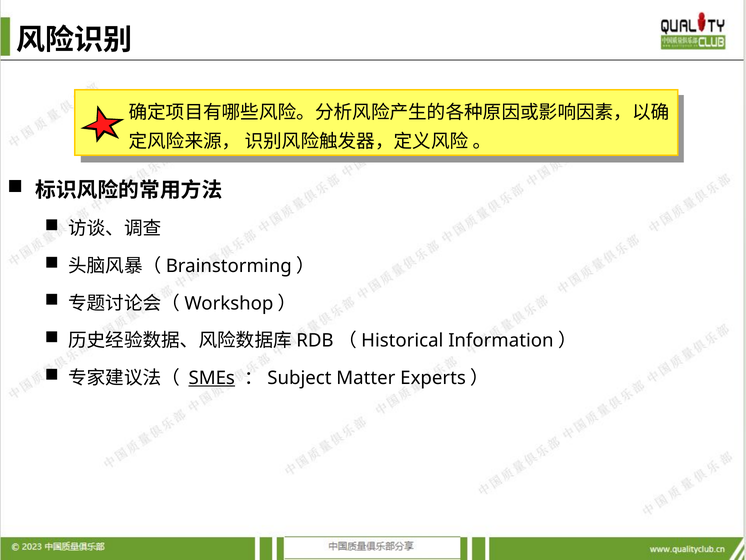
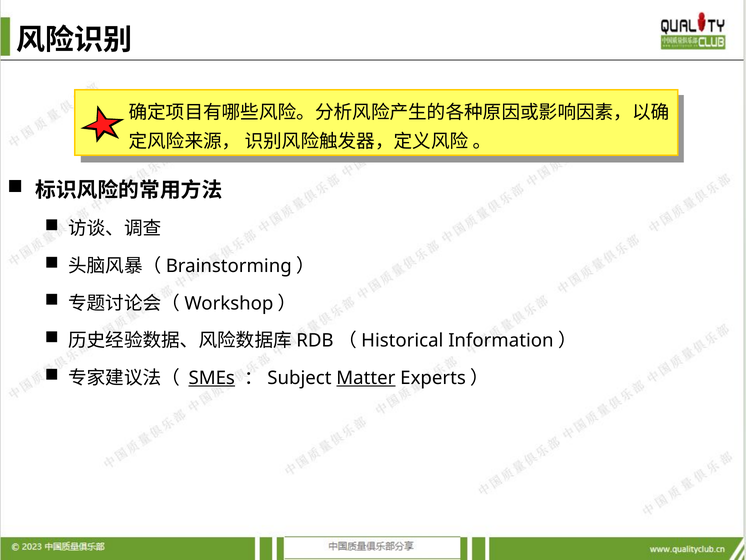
Matter underline: none -> present (366, 378)
